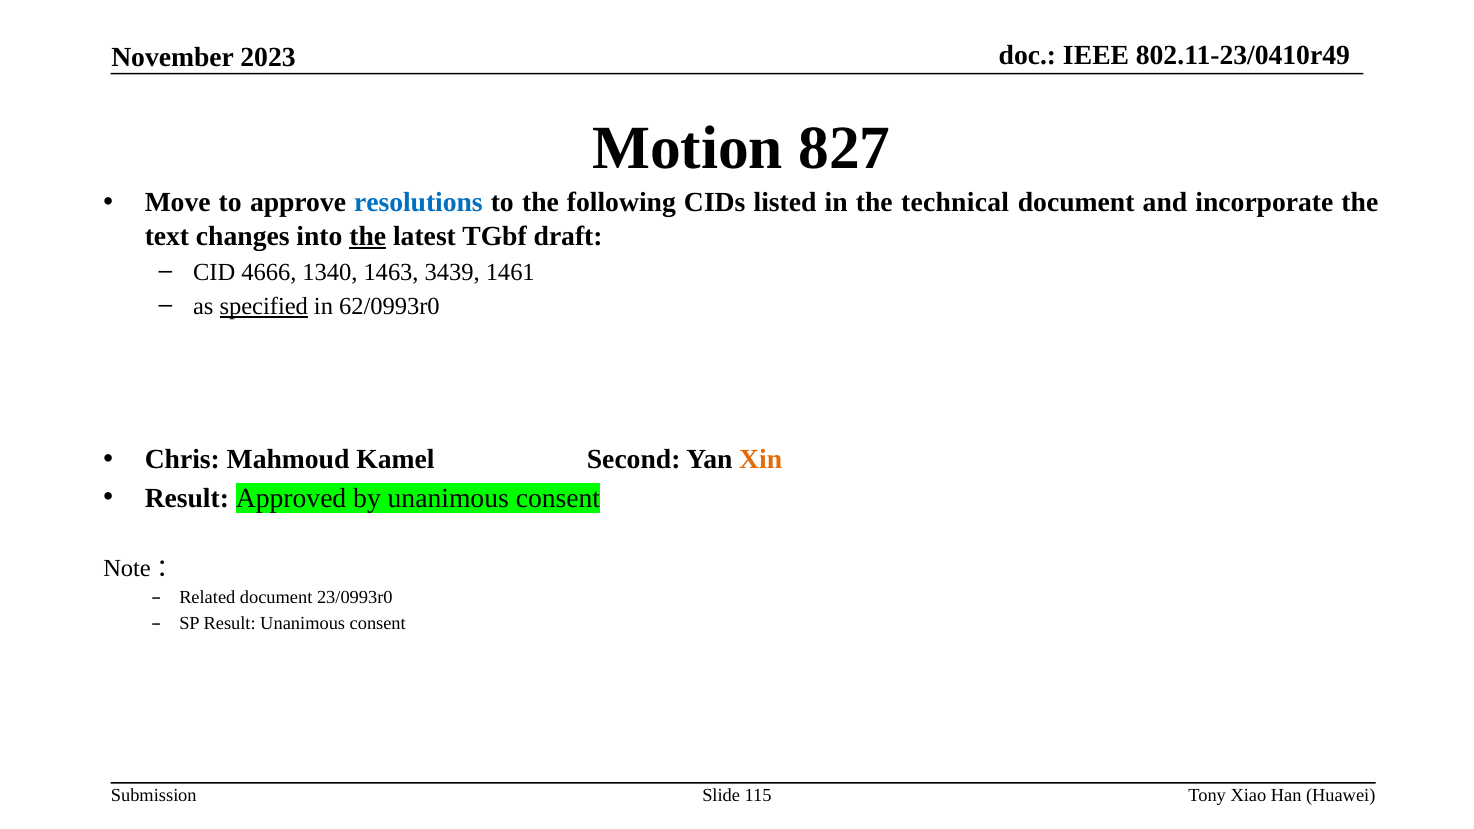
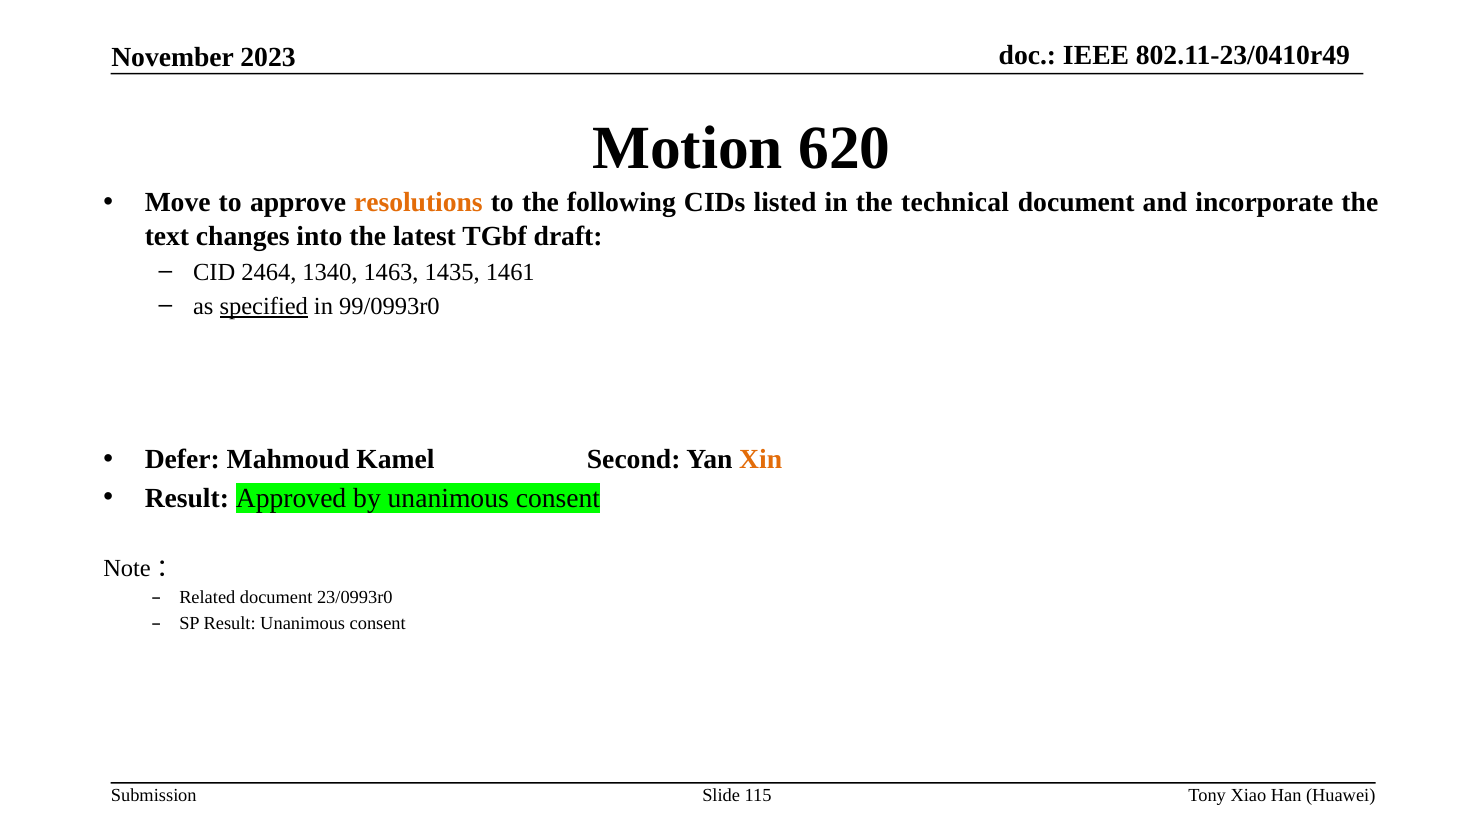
827: 827 -> 620 (844, 148)
resolutions colour: blue -> orange (418, 203)
the underline: present -> none (368, 236)
4666: 4666 -> 2464 (269, 272)
3439: 3439 -> 1435 (452, 272)
62/0993r0: 62/0993r0 -> 99/0993r0 (389, 306)
Chris: Chris -> Defer (182, 459)
